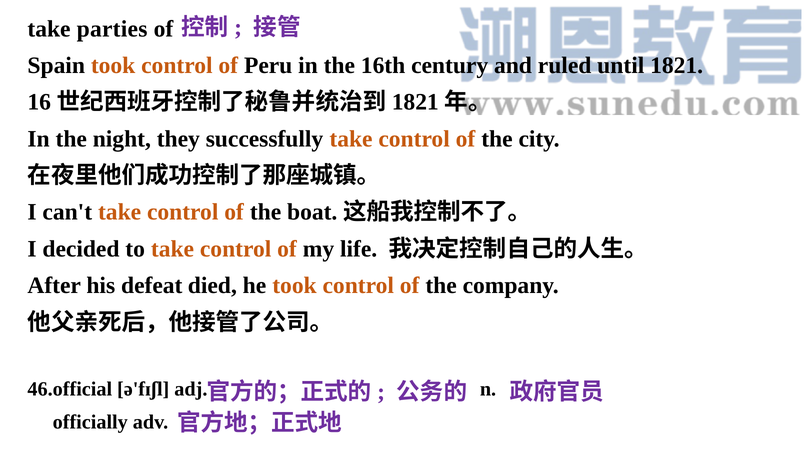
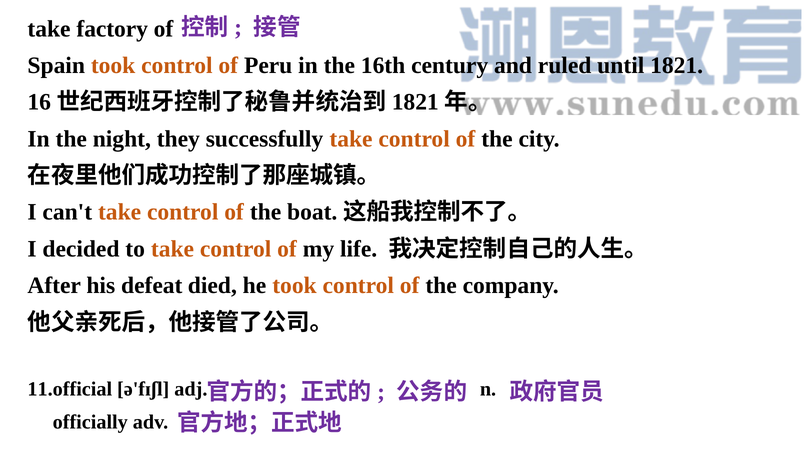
parties: parties -> factory (112, 29)
46.official: 46.official -> 11.official (70, 390)
